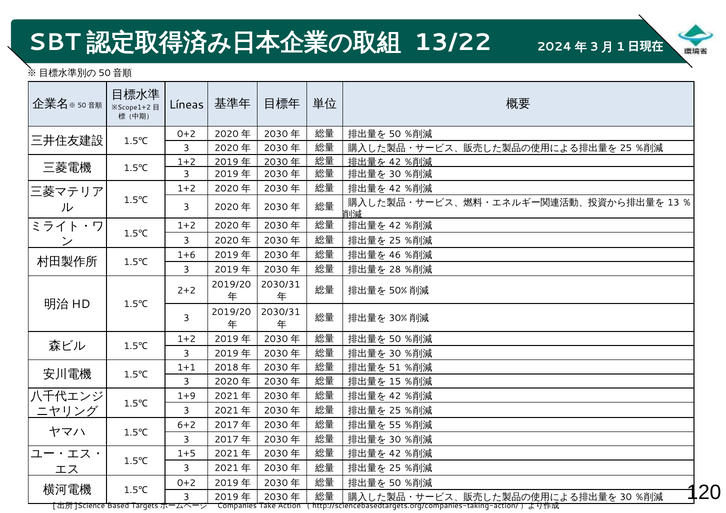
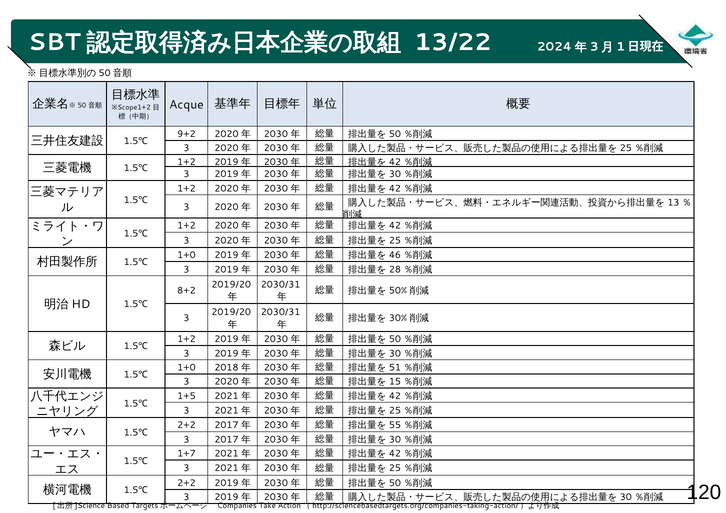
Líneas: Líneas -> Acque (186, 105)
0+2: 0+2 -> 9+2 (186, 134)
1+6: 1+6 -> 1+0 (186, 255)
2+2: 2+2 -> 8+2 (186, 291)
1+1: 1+1 -> 1+0 (186, 368)
1+9: 1+9 -> 1+5 (186, 396)
6+2: 6+2 -> 2+2 (186, 426)
1+5: 1+5 -> 1+7 (186, 454)
0+2: 0+2 -> 2+2 (186, 483)
